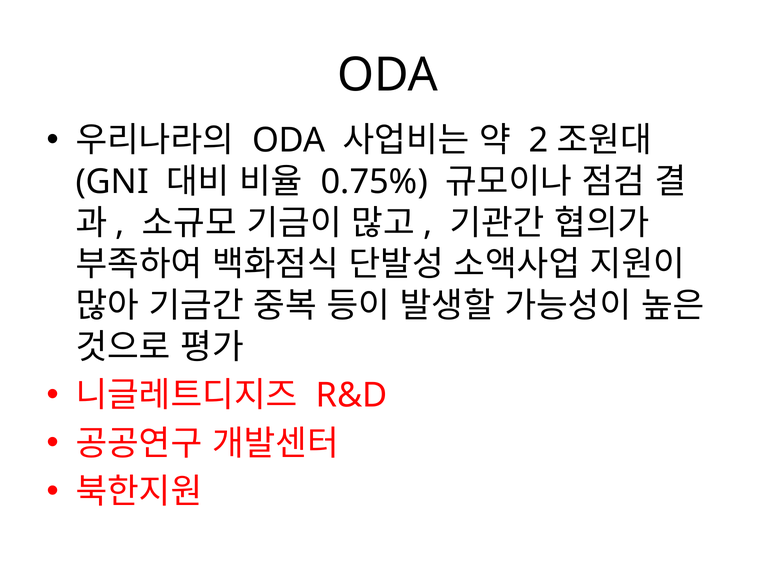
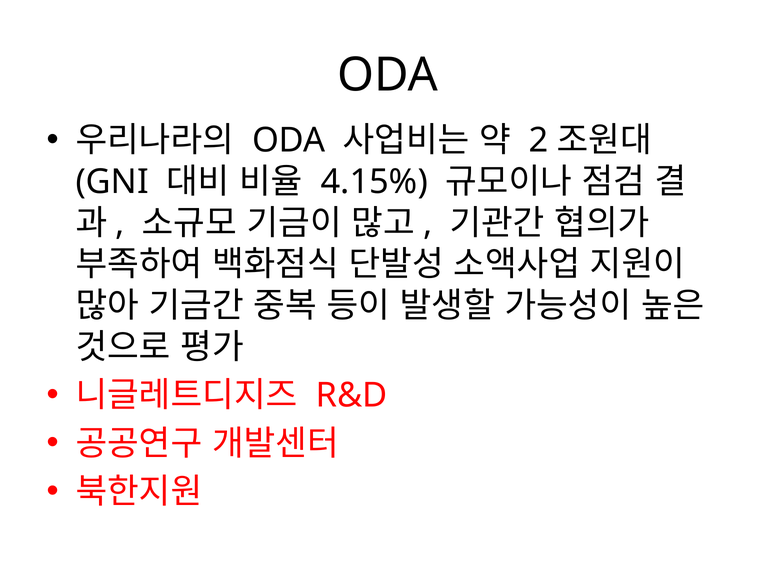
0.75%: 0.75% -> 4.15% (374, 182)
